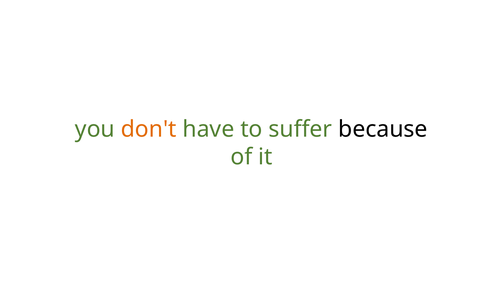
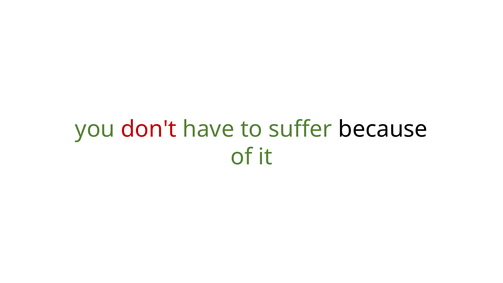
don't colour: orange -> red (149, 129)
